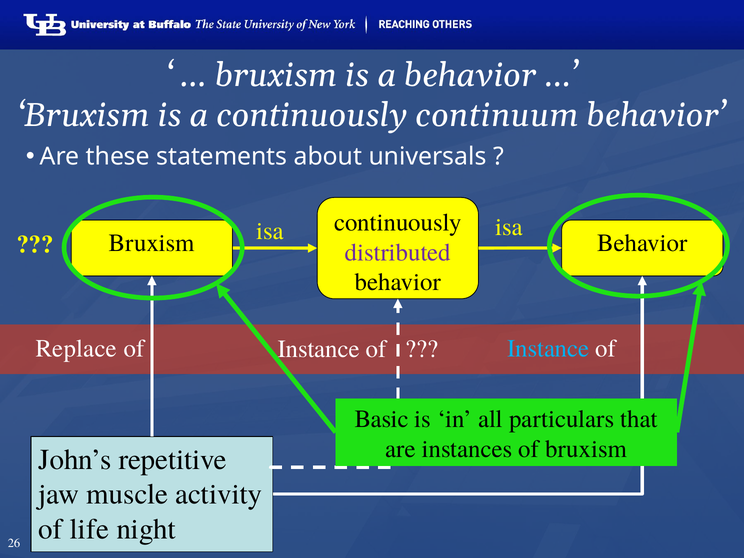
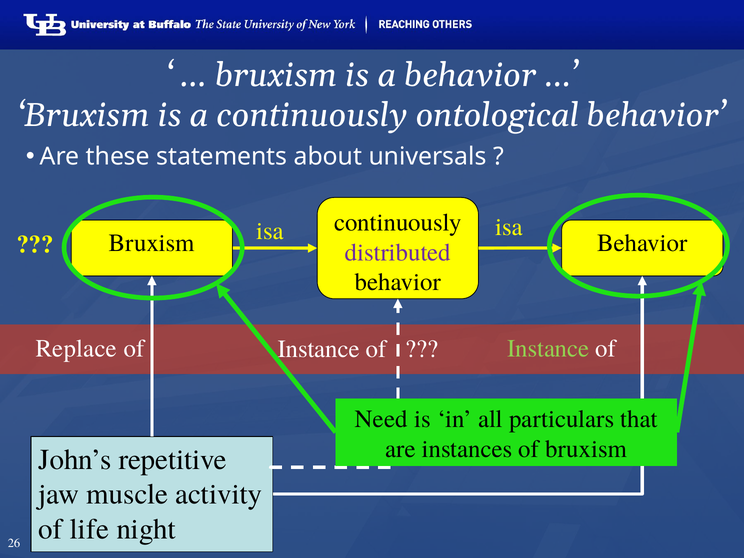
continuum: continuum -> ontological (498, 115)
Instance colour: light blue -> light green (548, 349)
Basic: Basic -> Need (381, 419)
